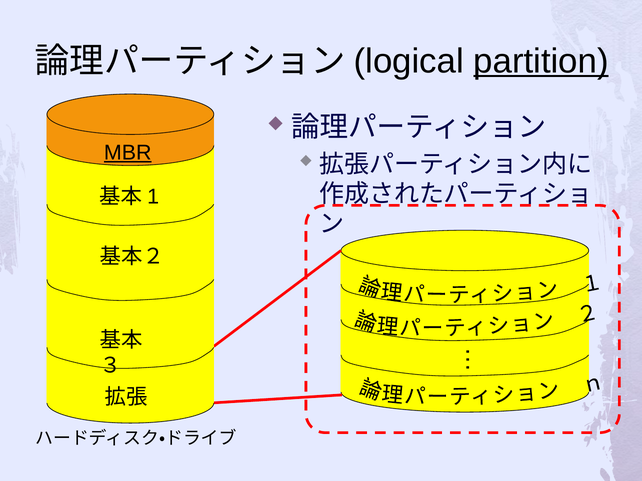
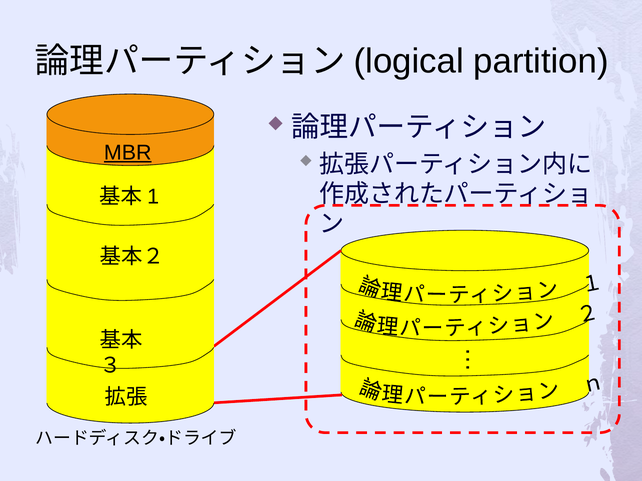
partition underline: present -> none (541, 61)
